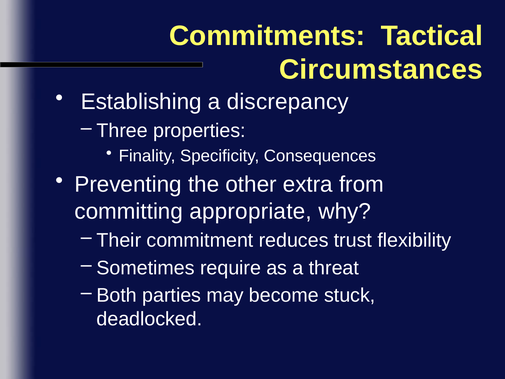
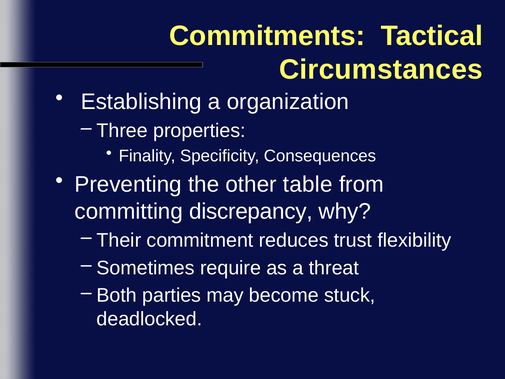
discrepancy: discrepancy -> organization (288, 102)
extra: extra -> table (308, 184)
appropriate: appropriate -> discrepancy (251, 211)
